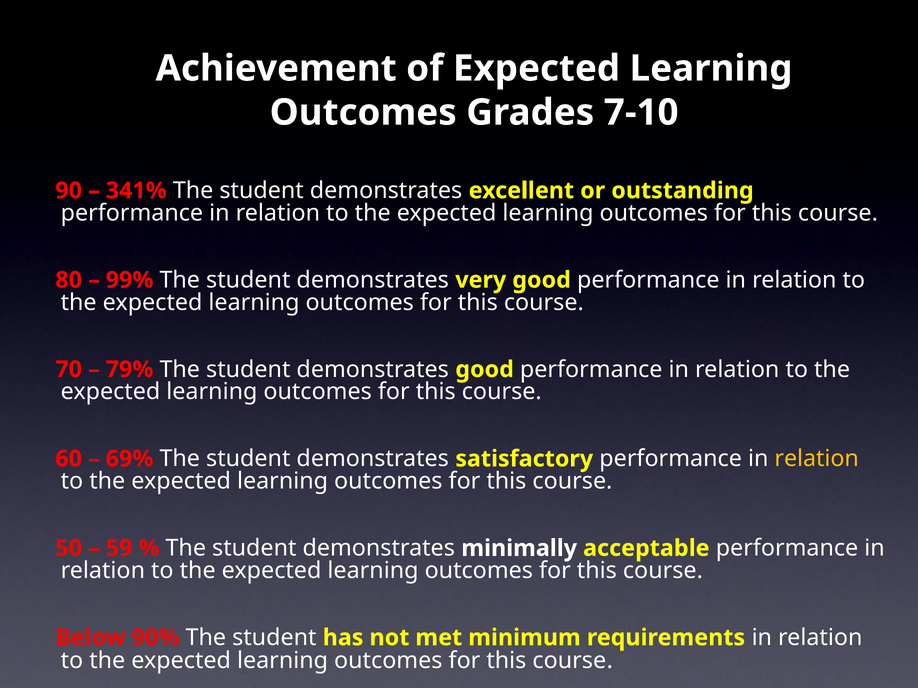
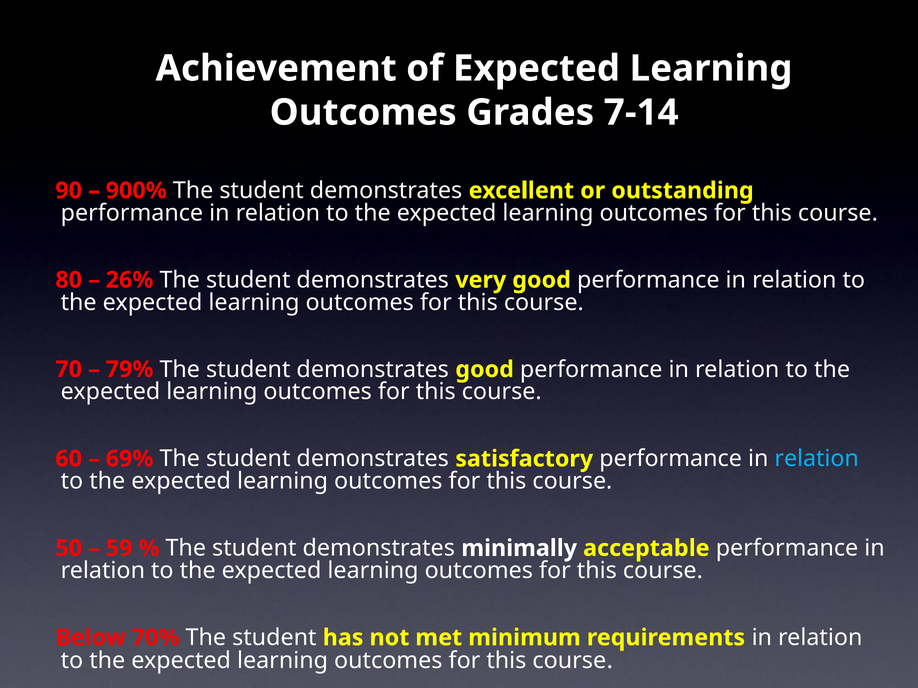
7-10: 7-10 -> 7-14 (641, 113)
341%: 341% -> 900% (136, 191)
99%: 99% -> 26% (130, 280)
relation colour: yellow -> light blue (817, 459)
90%: 90% -> 70% (156, 638)
